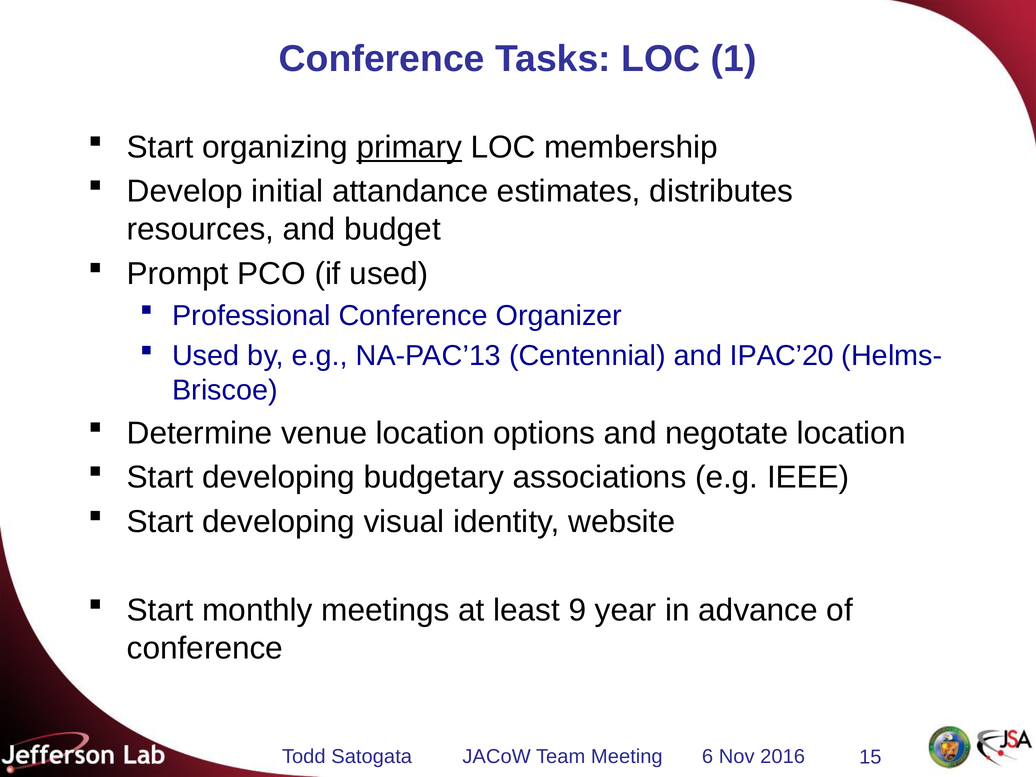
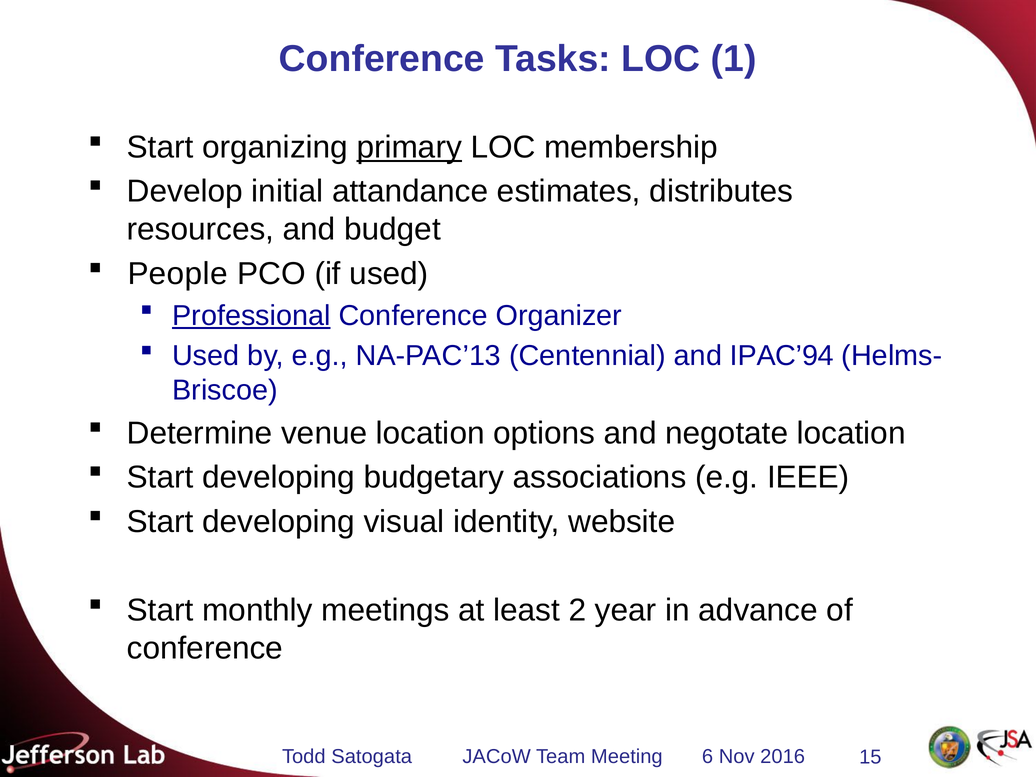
Prompt: Prompt -> People (178, 274)
Professional underline: none -> present (251, 316)
IPAC’20: IPAC’20 -> IPAC’94 (782, 356)
9: 9 -> 2 (578, 610)
